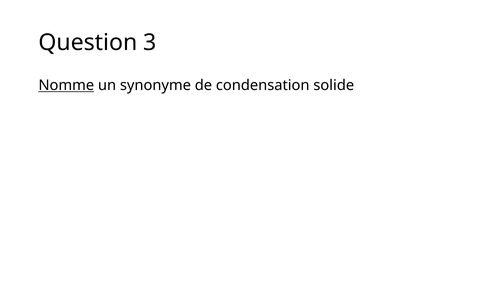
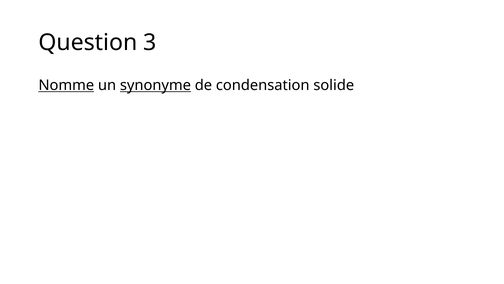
synonyme underline: none -> present (155, 85)
